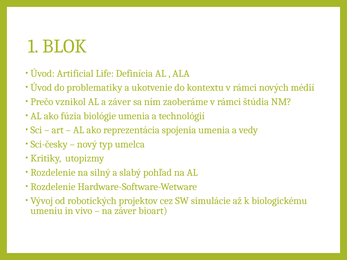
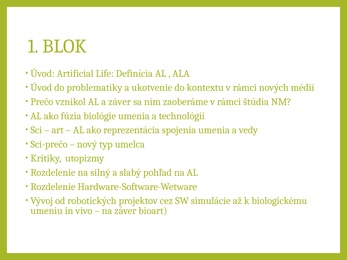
Sci-česky: Sci-česky -> Sci-prečo (49, 144)
